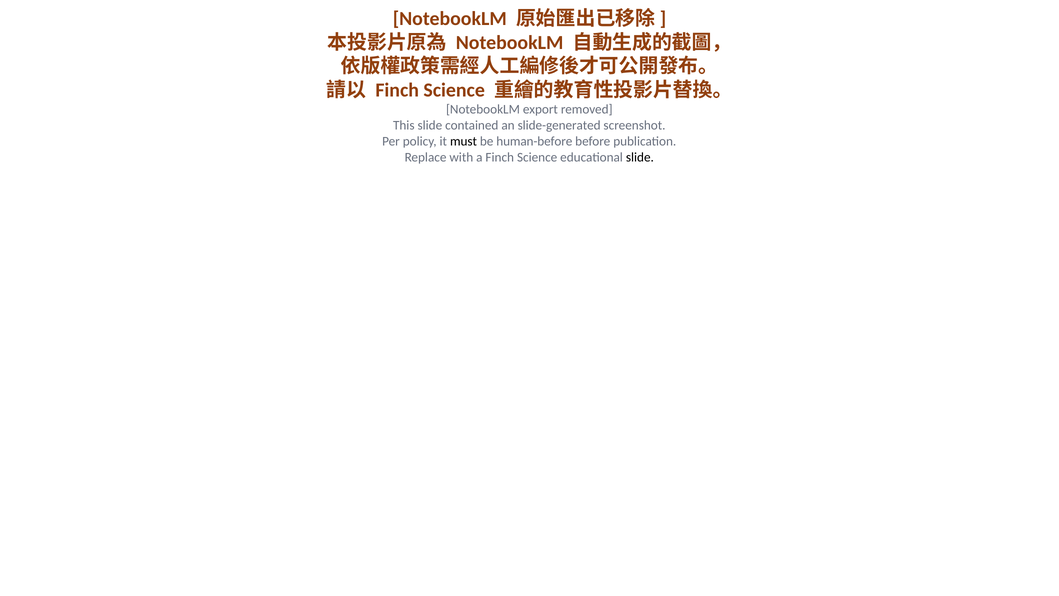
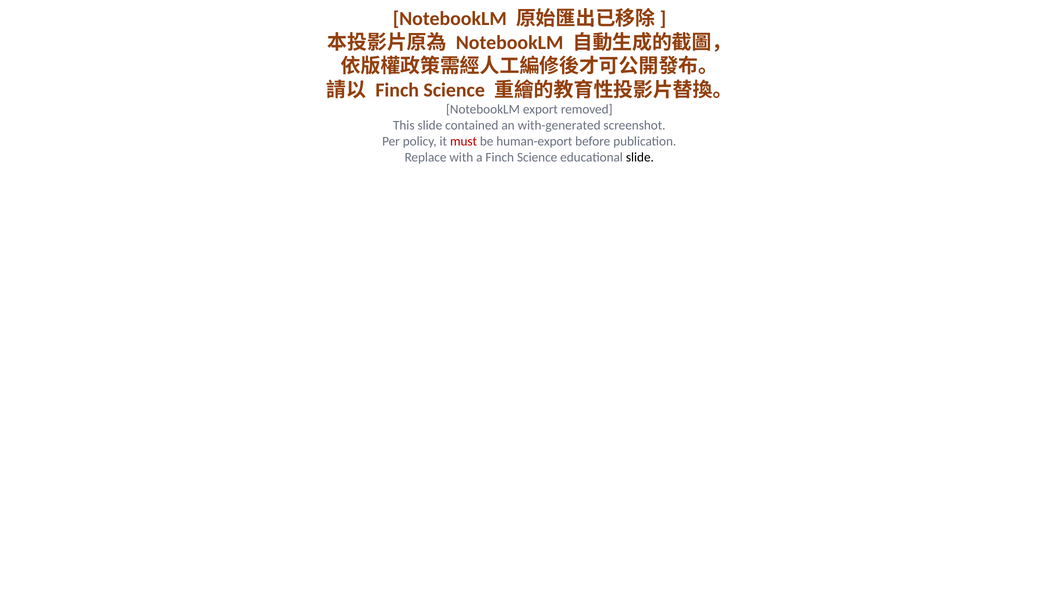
slide-generated: slide-generated -> with-generated (559, 125)
must colour: black -> red (463, 141)
human-before: human-before -> human-export (534, 141)
